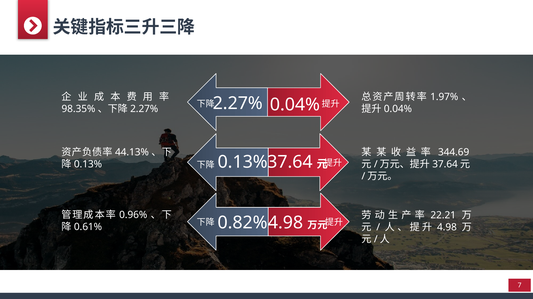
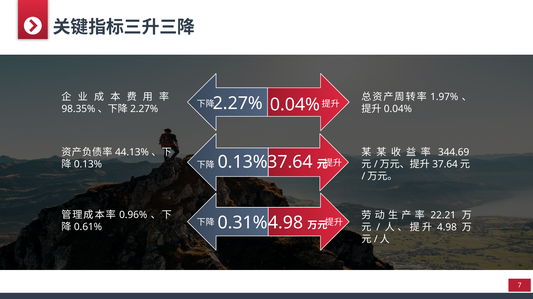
0.82%: 0.82% -> 0.31% (242, 223)
